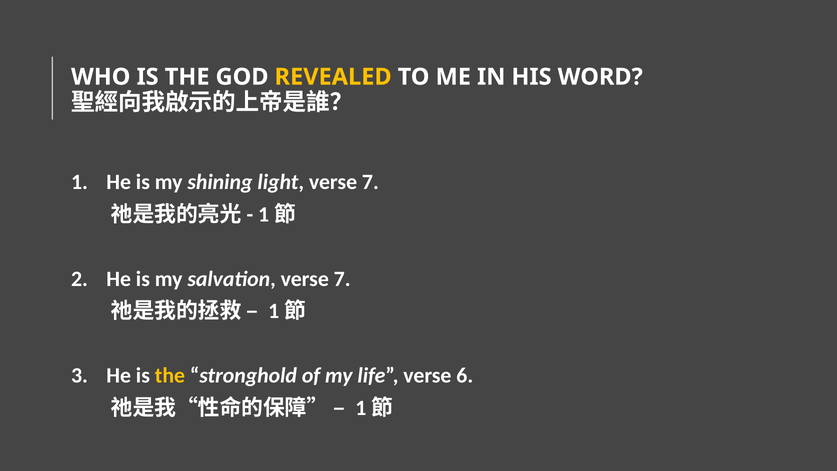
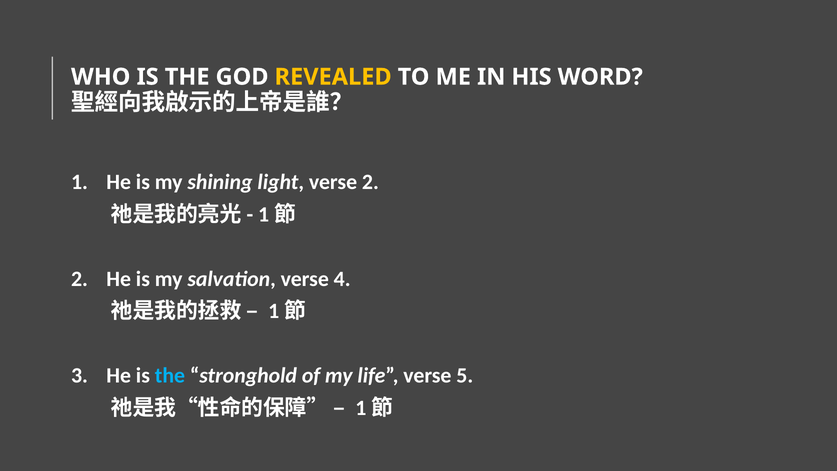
light verse 7: 7 -> 2 (370, 182)
salvation verse 7: 7 -> 4 (342, 279)
the colour: yellow -> light blue (170, 376)
6: 6 -> 5 (465, 376)
